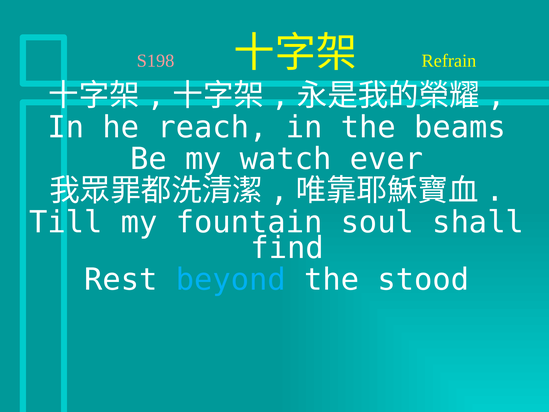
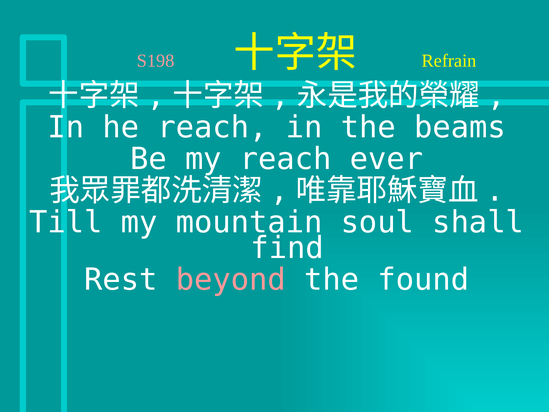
my watch: watch -> reach (286, 159)
fountain: fountain -> mountain (249, 222)
beyond colour: light blue -> pink (231, 280)
stood: stood -> found (423, 280)
